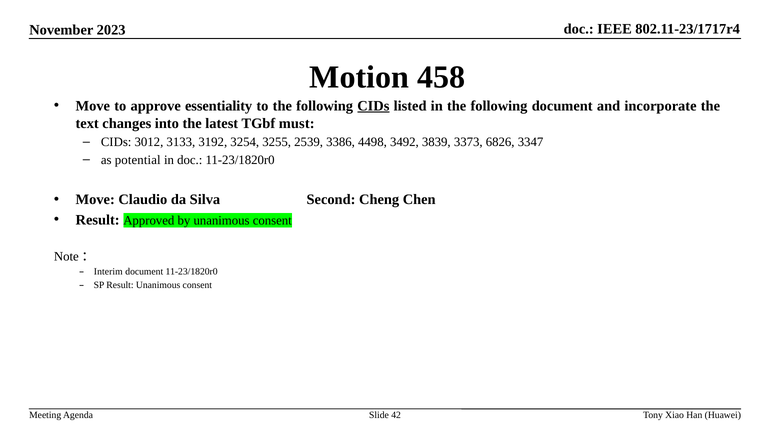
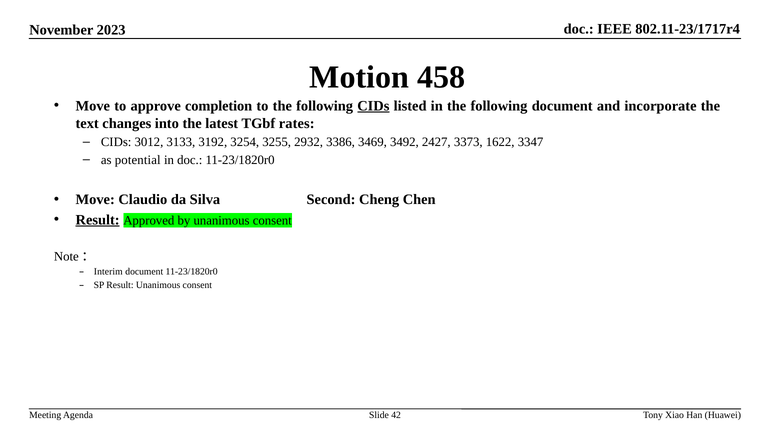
essentiality: essentiality -> completion (219, 106)
must: must -> rates (297, 123)
2539: 2539 -> 2932 (309, 142)
4498: 4498 -> 3469 (372, 142)
3839: 3839 -> 2427 (436, 142)
6826: 6826 -> 1622 (500, 142)
Result underline: none -> present (98, 220)
